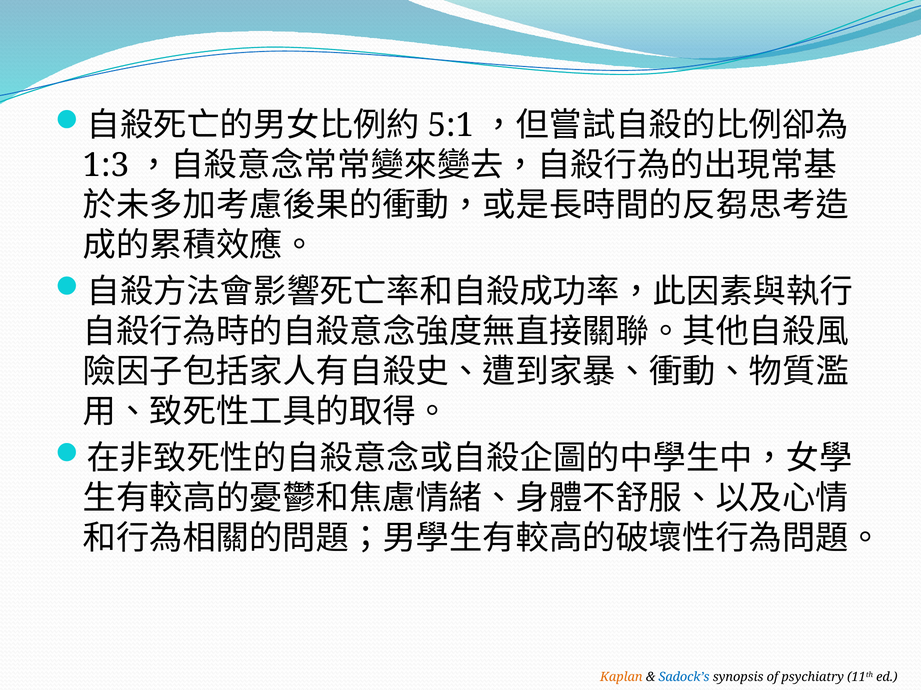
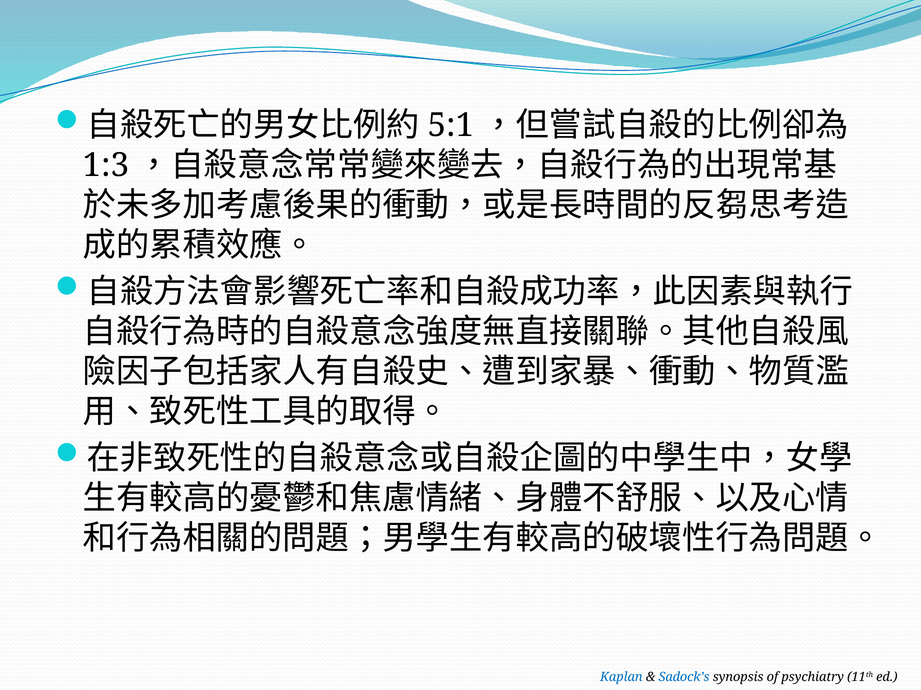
Kaplan colour: orange -> blue (621, 678)
